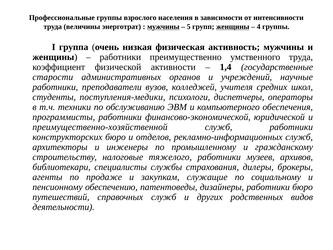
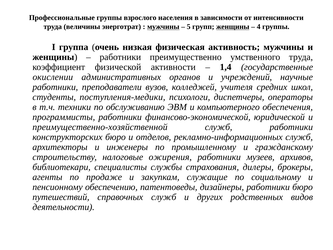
старости: старости -> окислении (53, 77)
тяжелого: тяжелого -> ожирения (170, 157)
